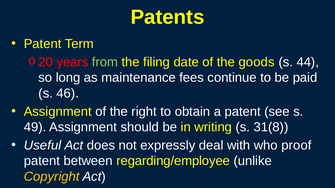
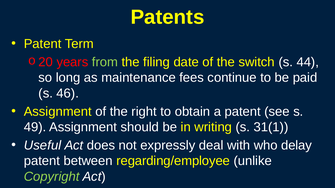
goods: goods -> switch (257, 62)
31(8: 31(8 -> 31(1 (271, 127)
proof: proof -> delay (297, 146)
Copyright colour: yellow -> light green (52, 177)
